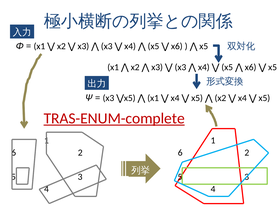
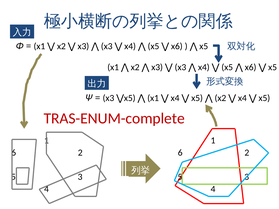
TRAS-ENUM-complete underline: present -> none (114, 119)
